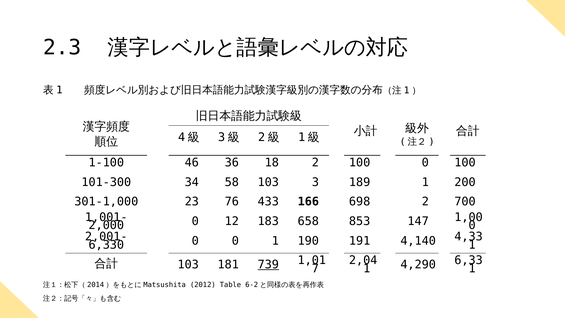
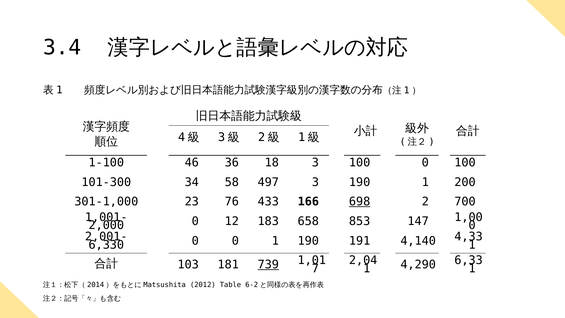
2.3: 2.3 -> 3.4 (62, 47)
18 2: 2 -> 3 (315, 163)
58 103: 103 -> 497 (268, 182)
3 189: 189 -> 190 (360, 182)
698 underline: none -> present (360, 202)
